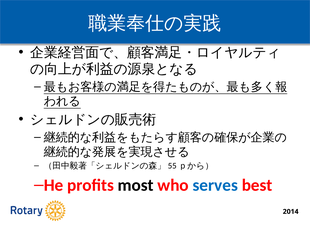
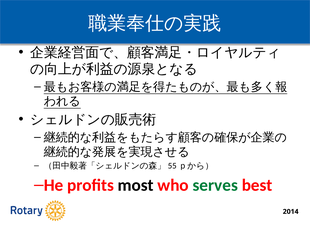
serves colour: blue -> green (215, 186)
